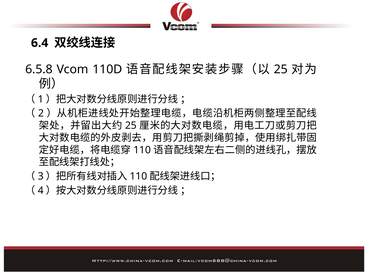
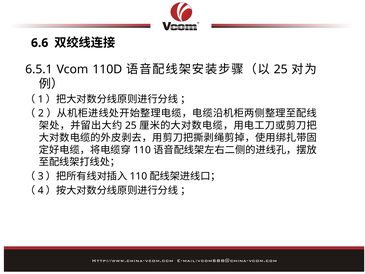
6.4: 6.4 -> 6.6 (40, 43)
6.5.8: 6.5.8 -> 6.5.1 (39, 69)
